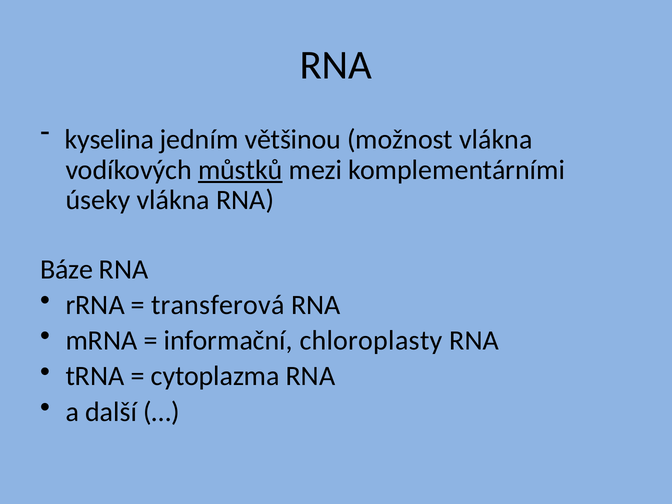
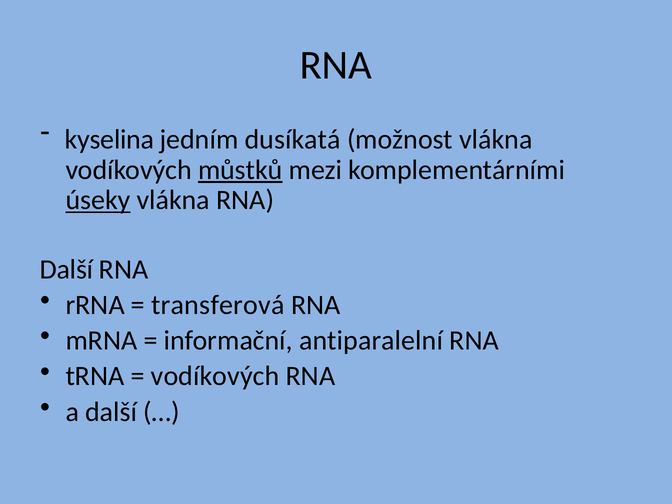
většinou: většinou -> dusíkatá (293, 140)
úseky underline: none -> present (98, 200)
Báze: Báze -> Další (67, 269)
chloroplasty: chloroplasty -> antiparalelní (371, 341)
cytoplazma: cytoplazma -> vodíkových (215, 376)
